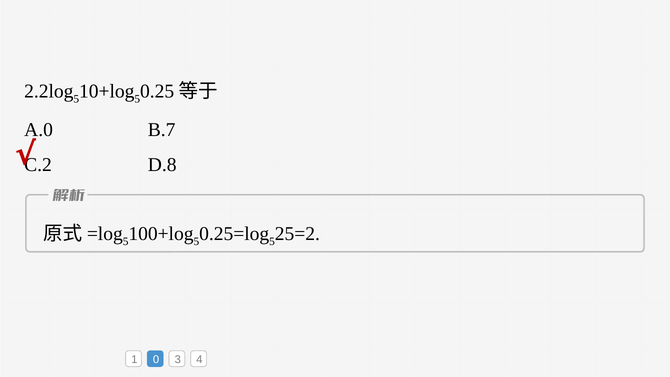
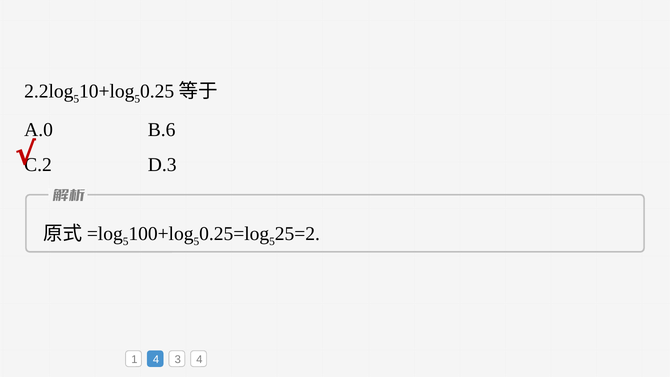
B.7: B.7 -> B.6 (162, 130)
D.8: D.8 -> D.3 (162, 165)
1 0: 0 -> 4 (156, 359)
